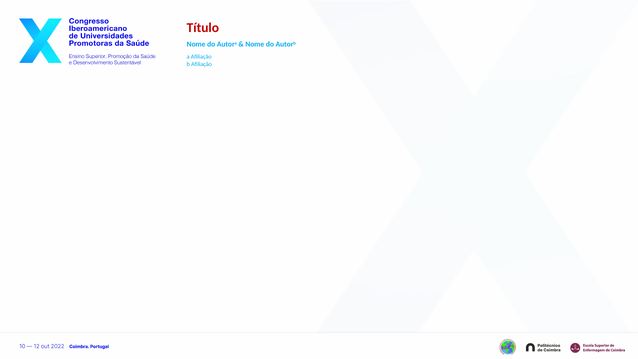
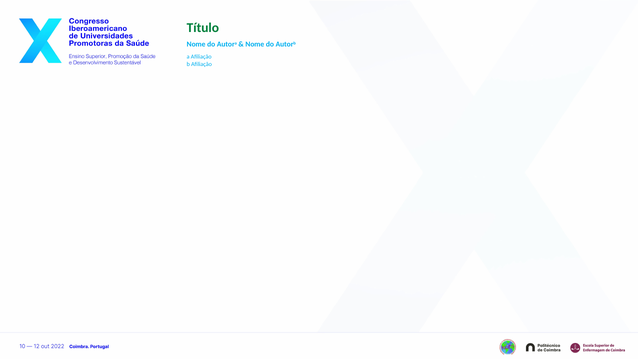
Título colour: red -> green (203, 28)
